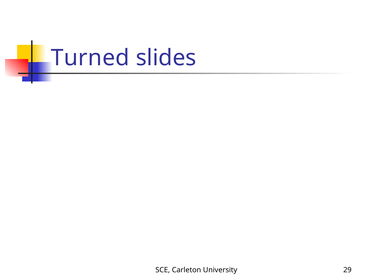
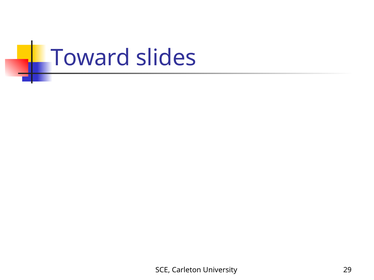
Turned: Turned -> Toward (90, 58)
